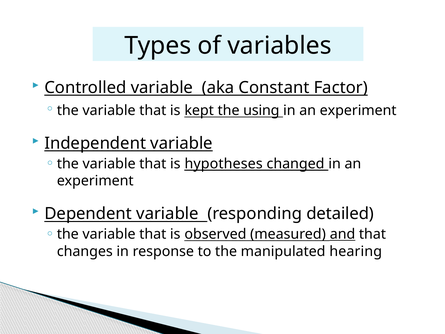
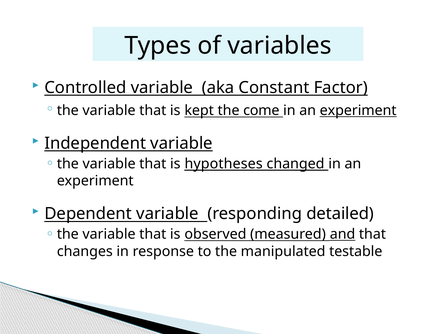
using: using -> come (261, 110)
experiment underline: none -> present (358, 110)
hearing: hearing -> testable (356, 251)
